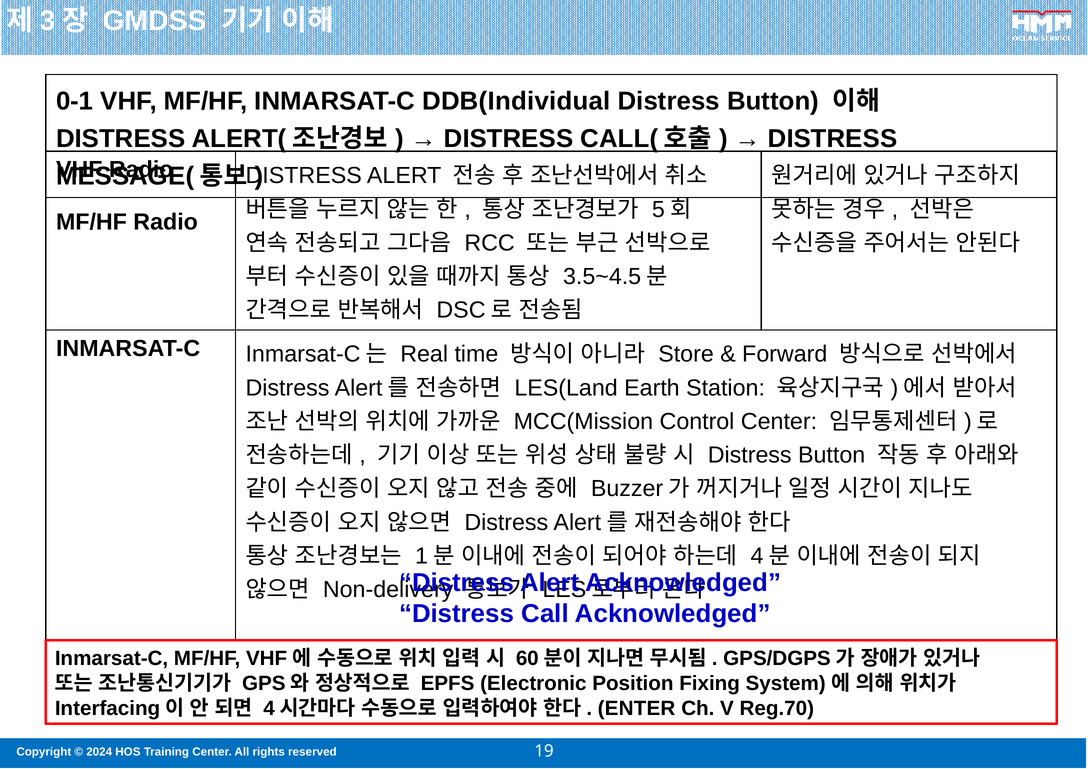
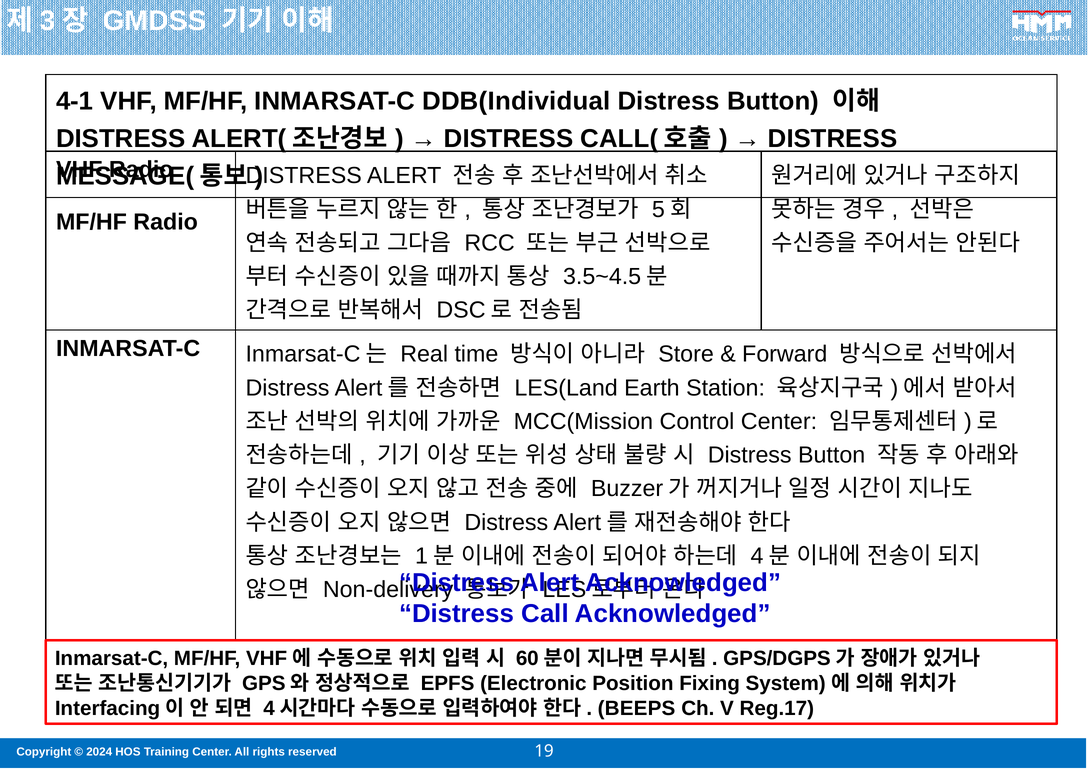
0-1: 0-1 -> 4-1 (75, 101)
ENTER: ENTER -> BEEPS (637, 709)
Reg.70: Reg.70 -> Reg.17 (777, 709)
